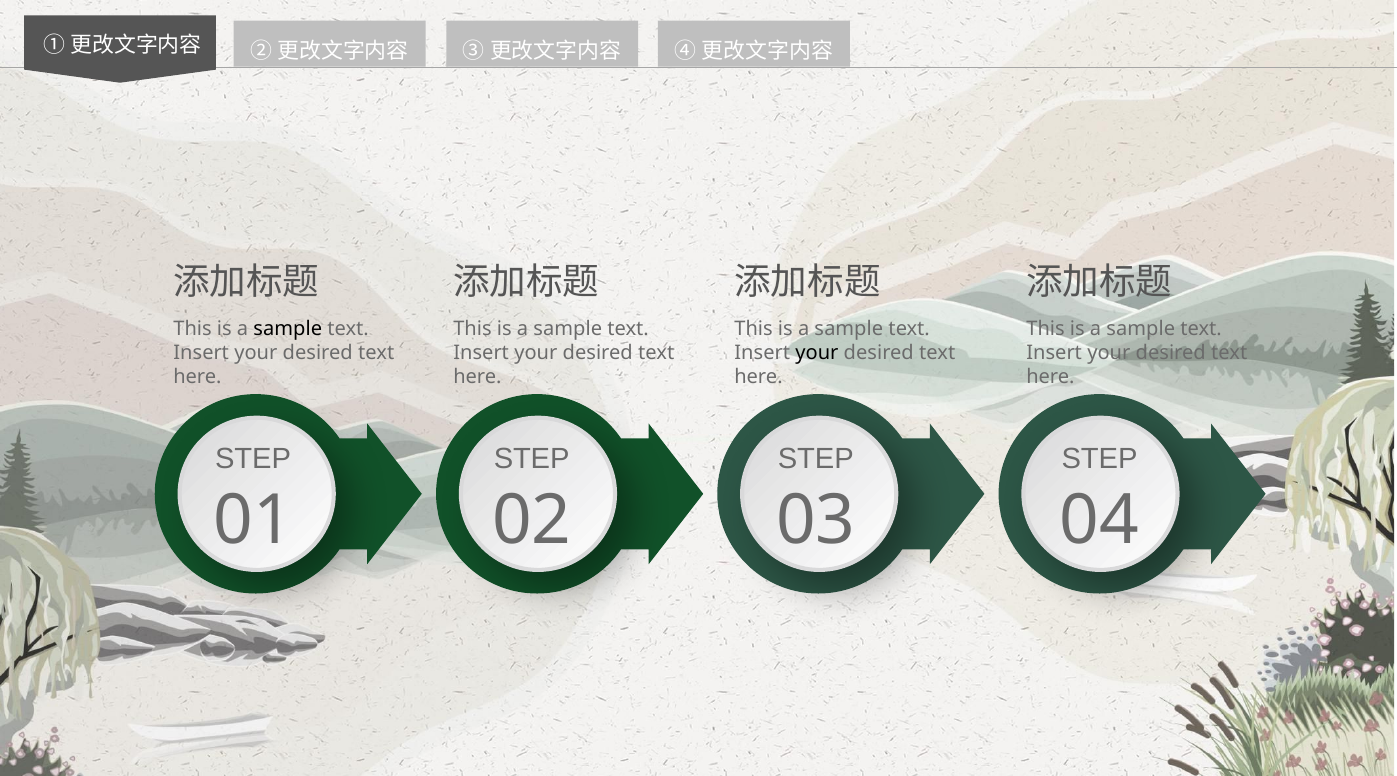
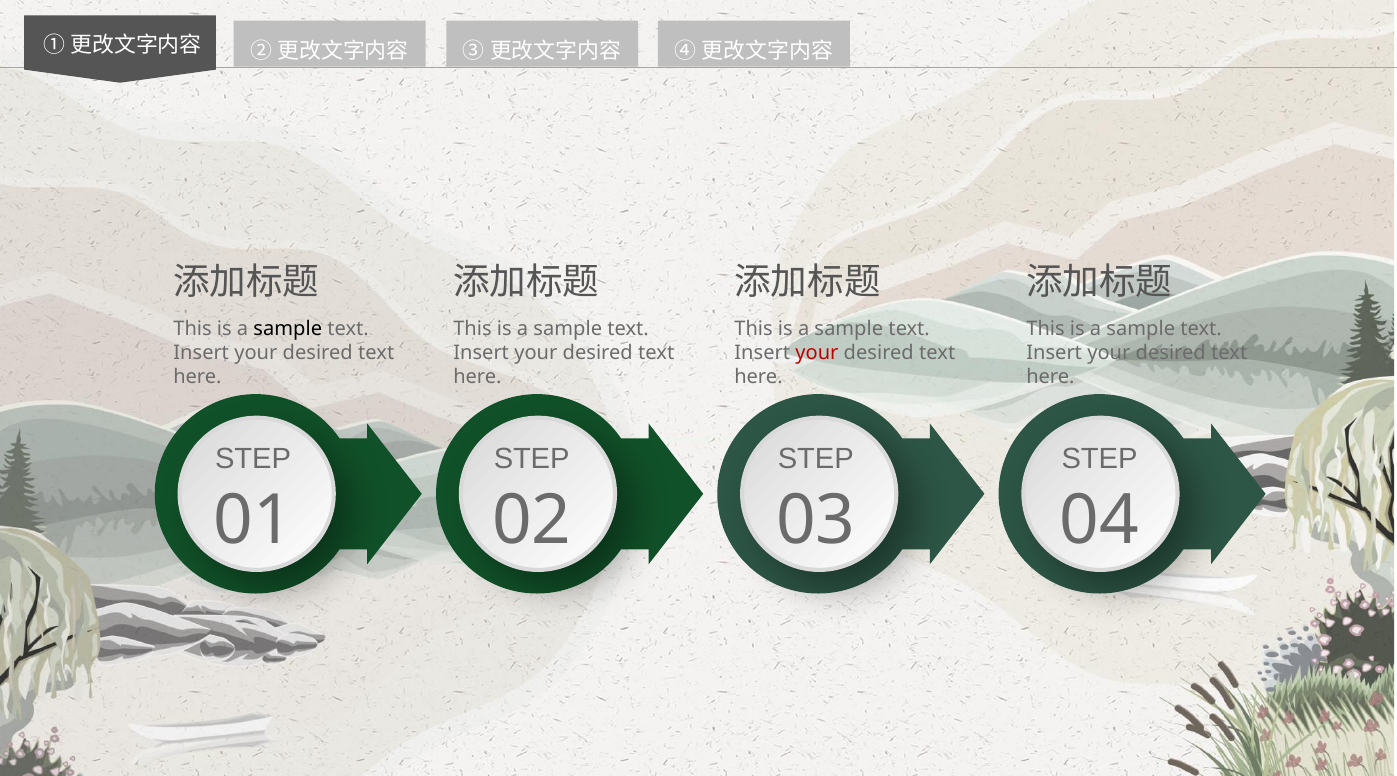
your colour: black -> red (817, 353)
